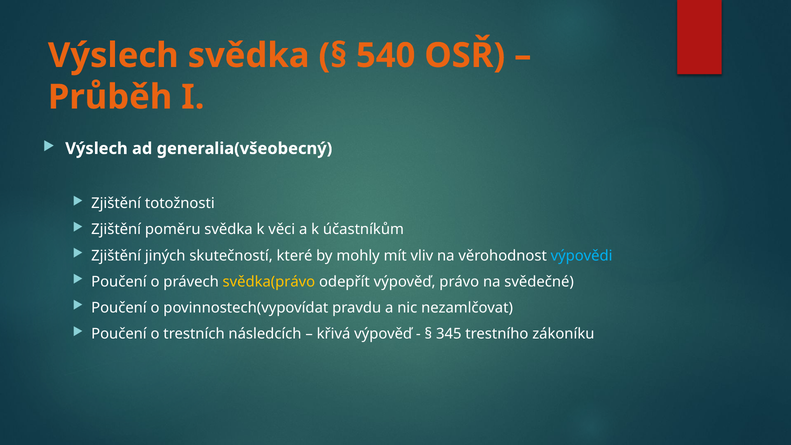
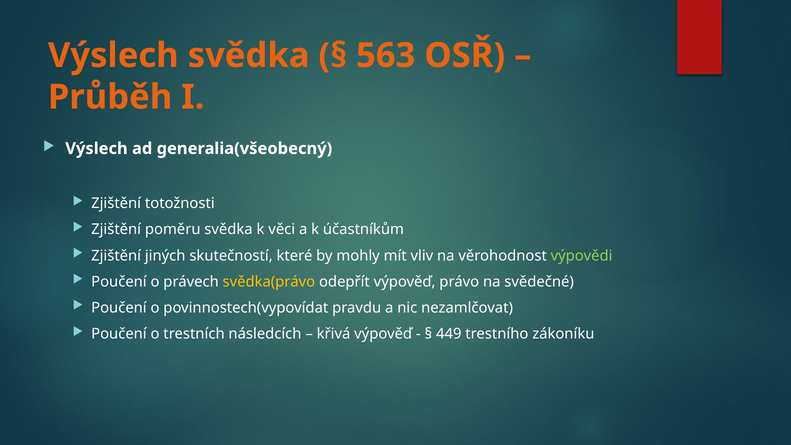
540: 540 -> 563 (386, 56)
výpovědi colour: light blue -> light green (582, 256)
345: 345 -> 449 (449, 334)
